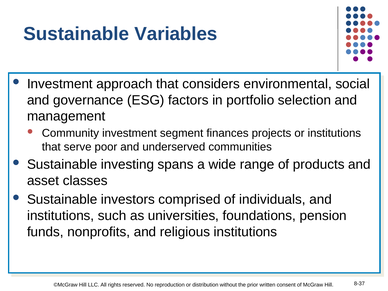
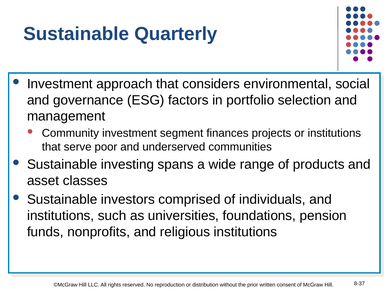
Variables: Variables -> Quarterly (176, 34)
